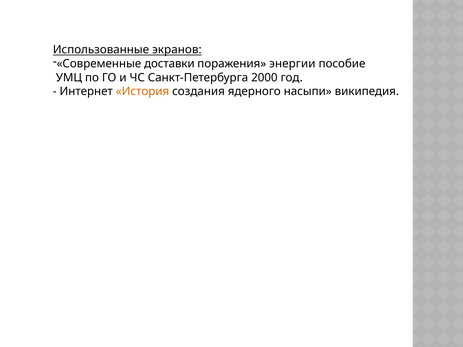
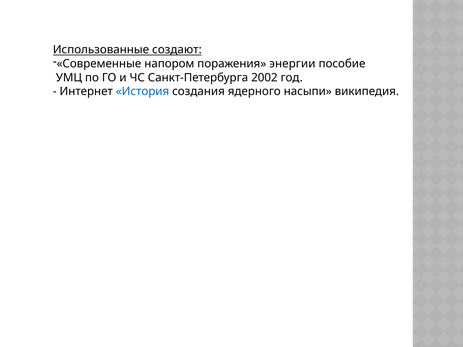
экранов: экранов -> создают (177, 50)
доставки: доставки -> напором (169, 64)
2000: 2000 -> 2002 (264, 78)
История colour: orange -> blue (143, 91)
